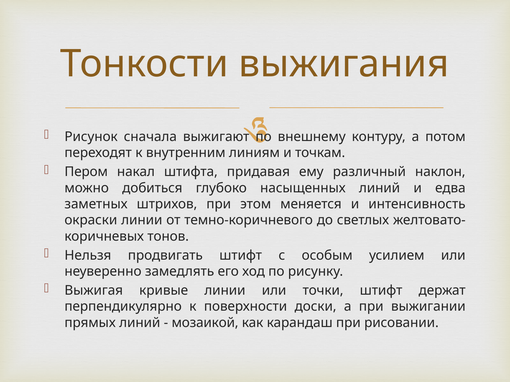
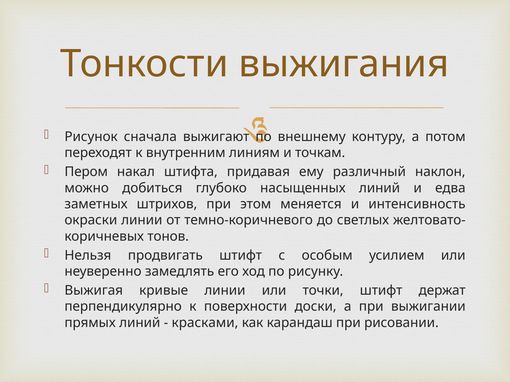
мозаикой: мозаикой -> красками (205, 323)
